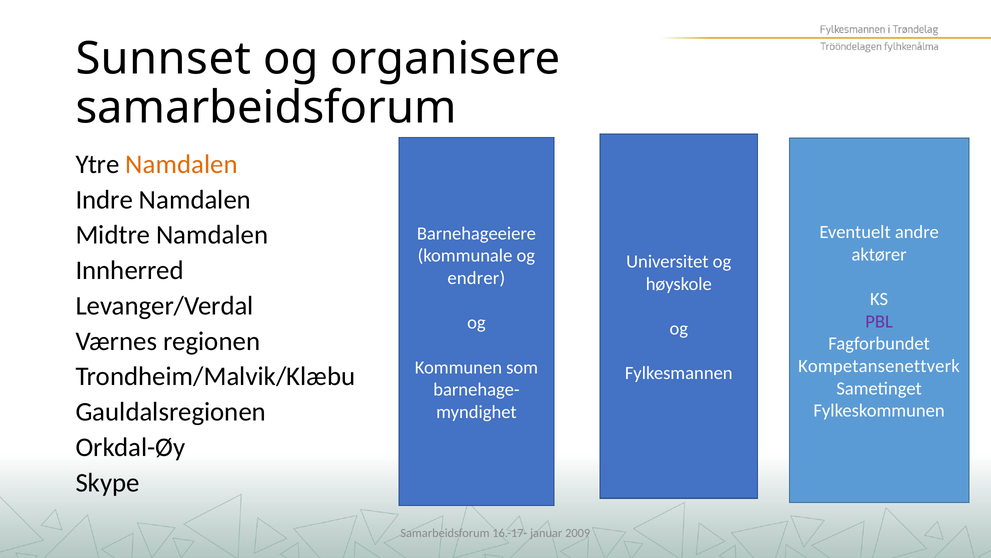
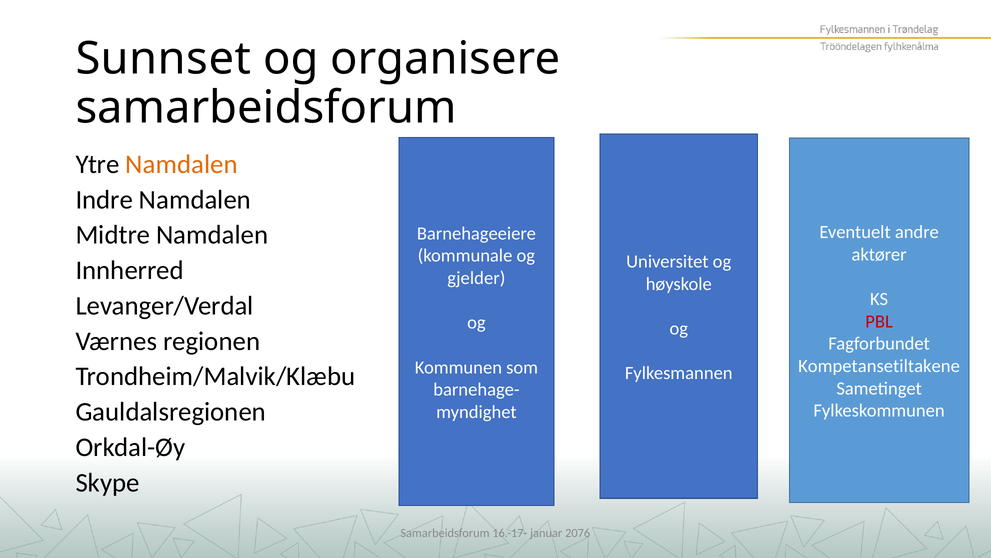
endrer: endrer -> gjelder (476, 278)
PBL colour: purple -> red (879, 321)
Kompetansenettverk: Kompetansenettverk -> Kompetansetiltakene (879, 366)
2009: 2009 -> 2076 (578, 533)
